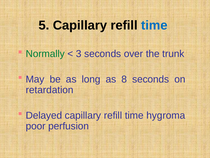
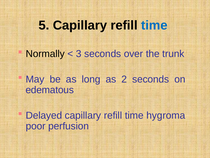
Normally colour: green -> black (45, 54)
8: 8 -> 2 (124, 79)
retardation: retardation -> edematous (50, 90)
